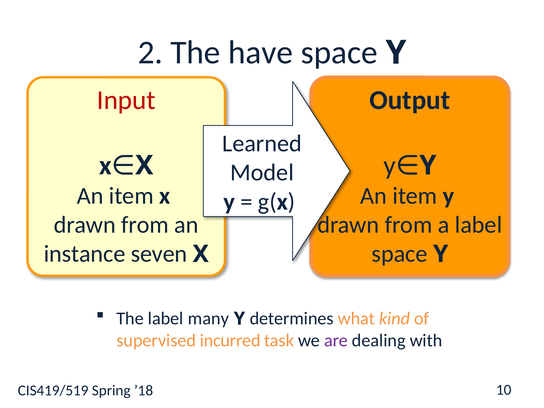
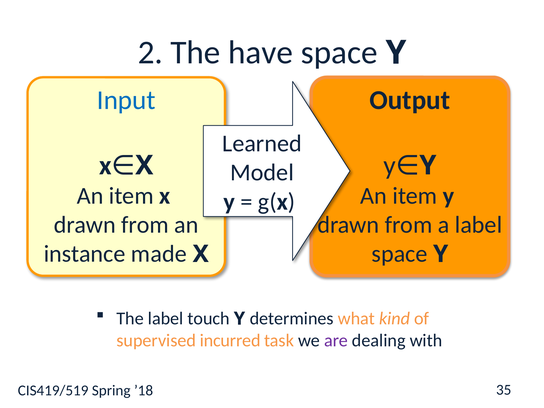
Input colour: red -> blue (126, 100)
seven: seven -> made (159, 254)
many: many -> touch (209, 319)
10: 10 -> 35 (504, 390)
